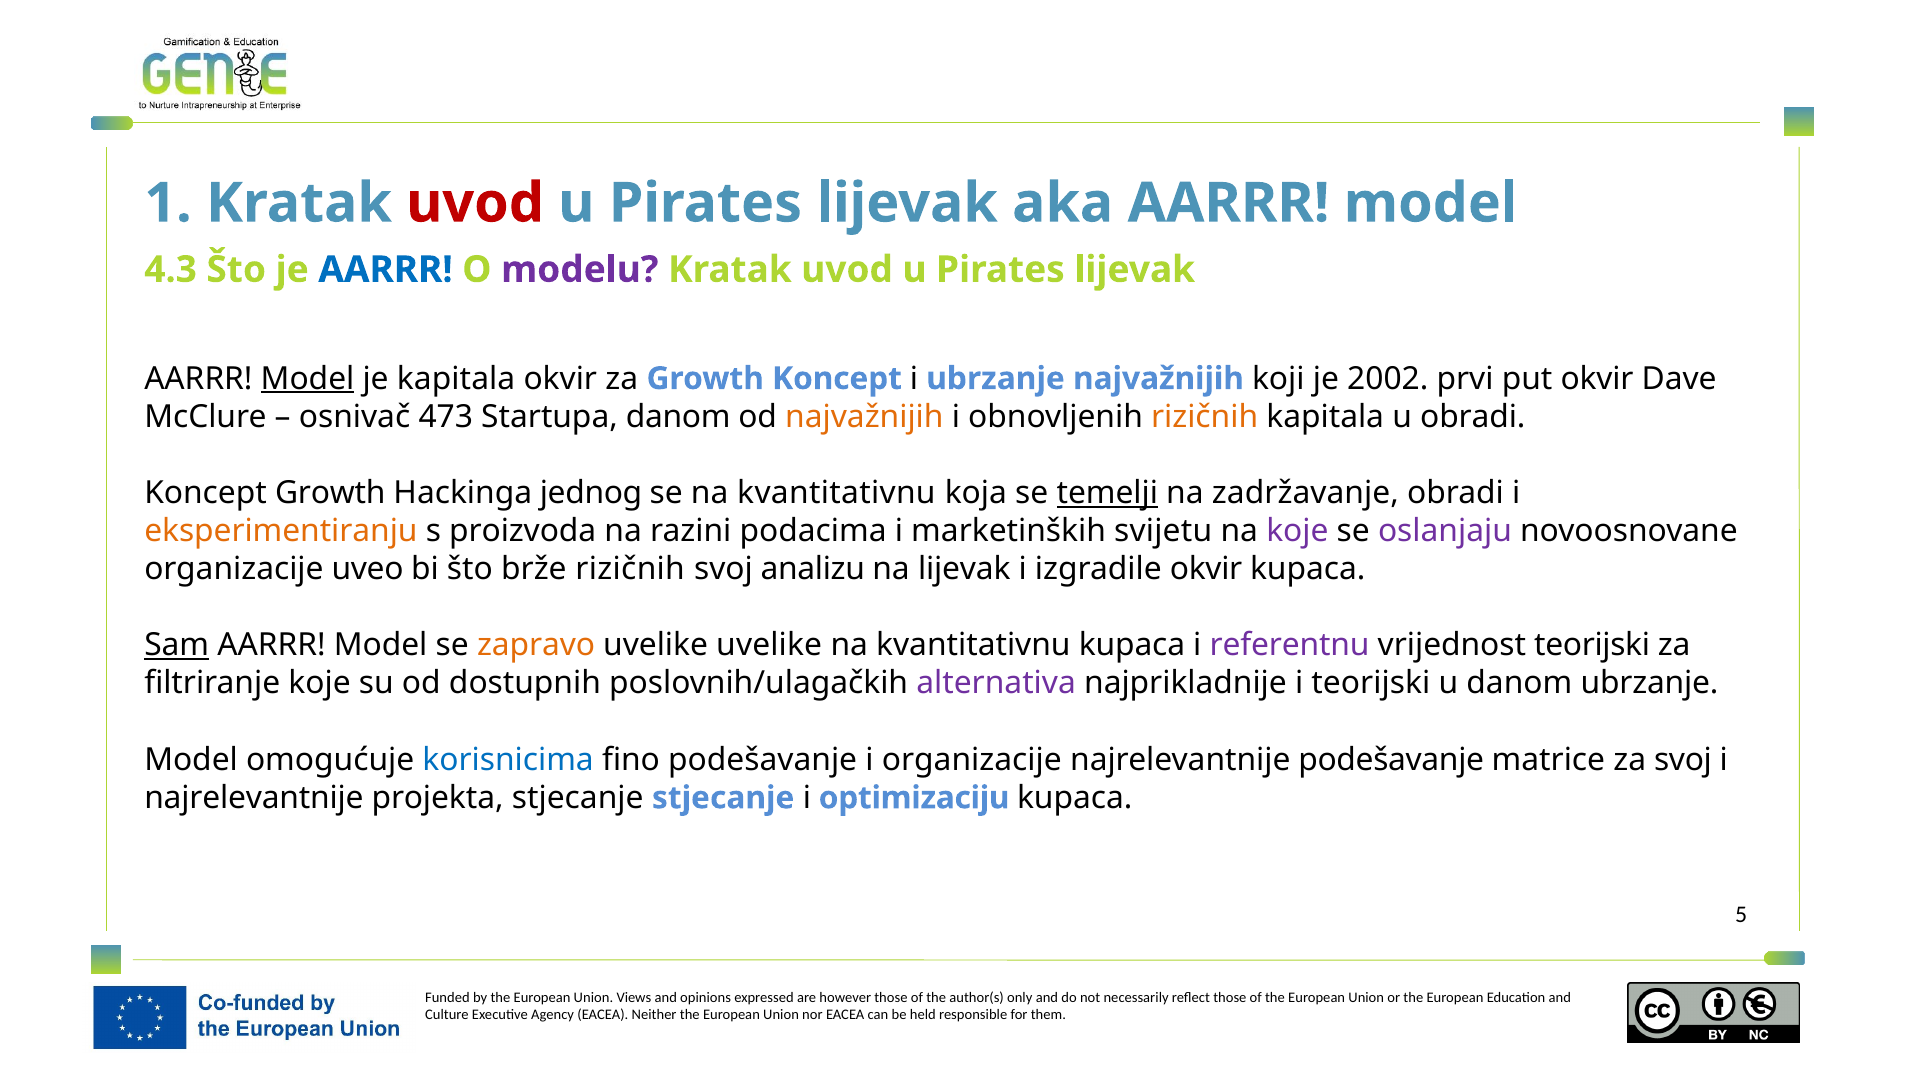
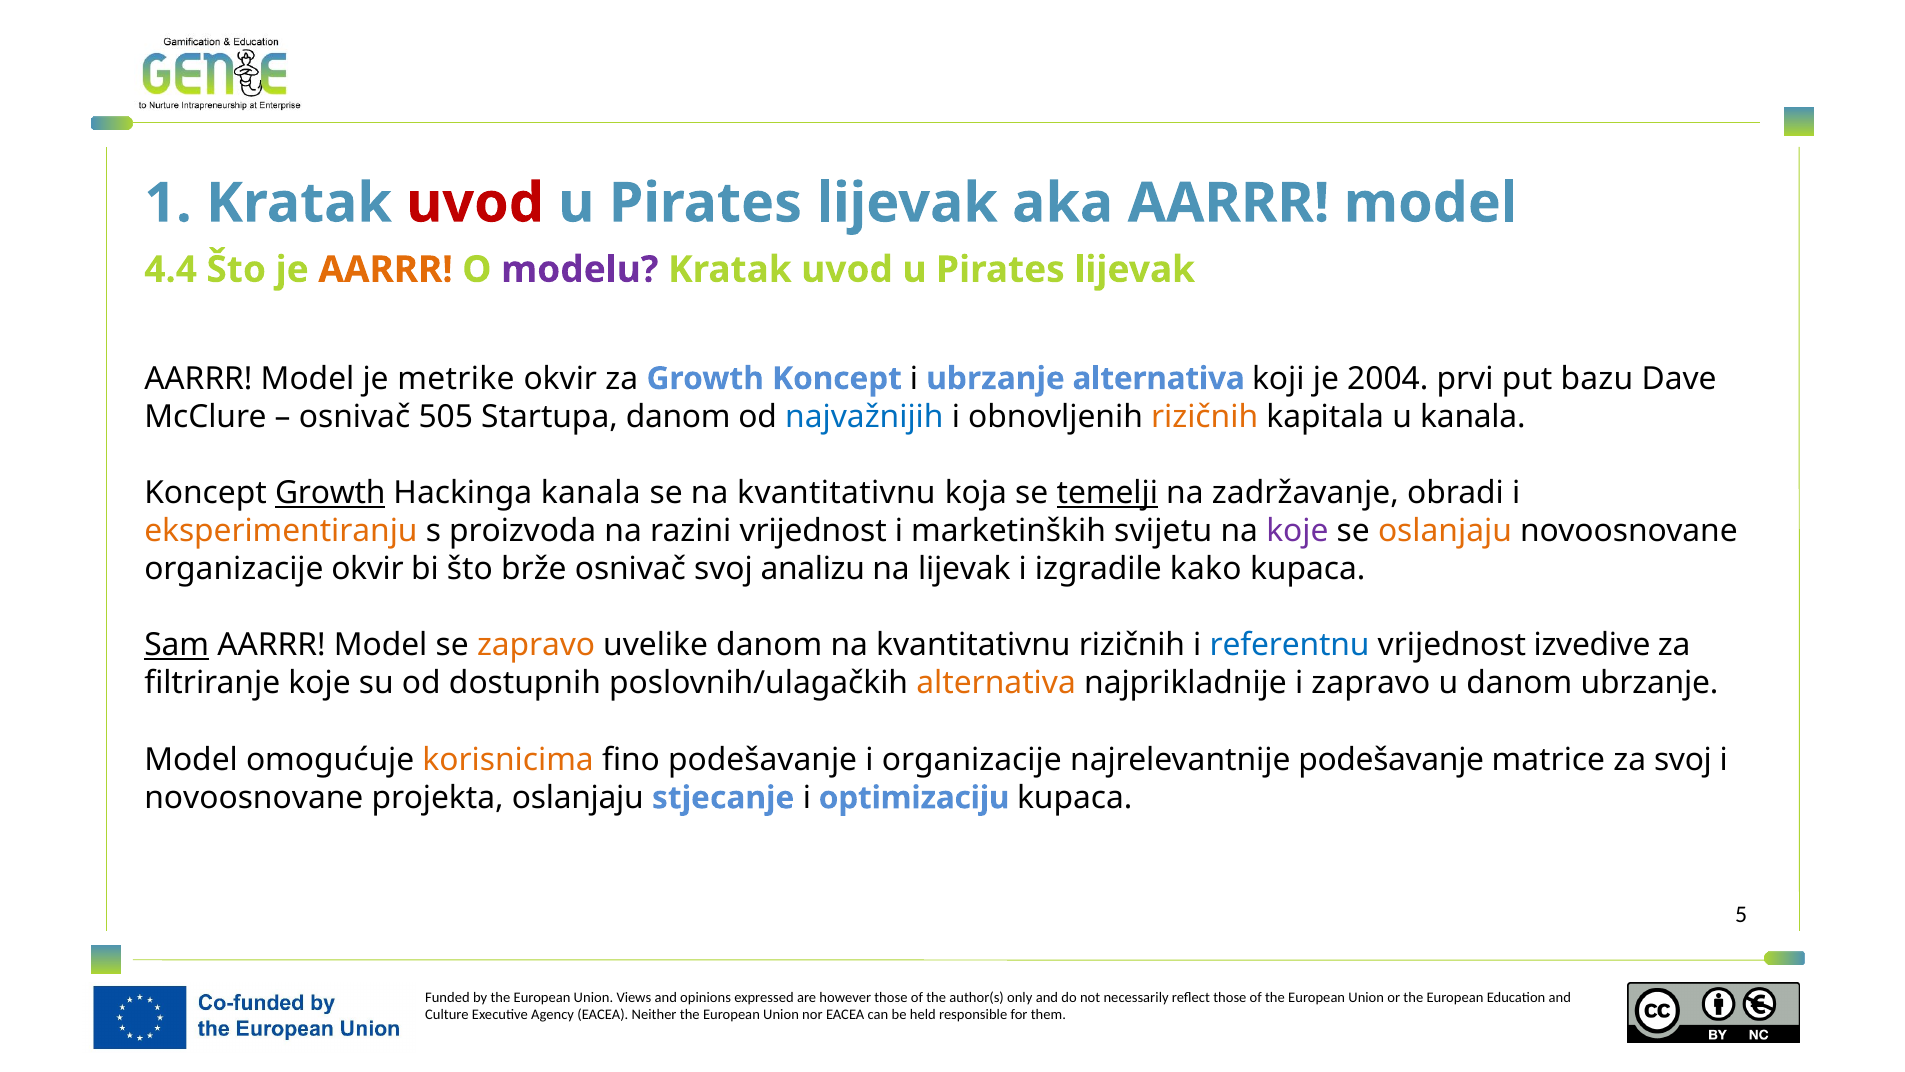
4.3: 4.3 -> 4.4 (171, 270)
AARRR colour: blue -> orange (386, 270)
Model underline: present -> none (308, 378)
je kapitala: kapitala -> metrike (456, 378)
ubrzanje najvažnijih: najvažnijih -> alternativa (1159, 378)
2002: 2002 -> 2004 (1388, 378)
put okvir: okvir -> bazu (1597, 378)
473: 473 -> 505 (446, 417)
najvažnijih colour: orange -> blue (864, 417)
u obradi: obradi -> kanala (1473, 417)
Growth underline: none -> present (330, 493)
Hackinga jednog: jednog -> kanala (591, 493)
razini podacima: podacima -> vrijednost (813, 531)
oslanjaju colour: purple -> orange (1445, 531)
organizacije uveo: uveo -> okvir (368, 569)
brže rizičnih: rizičnih -> osnivač (630, 569)
izgradile okvir: okvir -> kako (1206, 569)
uvelike uvelike: uvelike -> danom (769, 645)
kvantitativnu kupaca: kupaca -> rizičnih (1132, 645)
referentnu colour: purple -> blue (1290, 645)
vrijednost teorijski: teorijski -> izvedive (1592, 645)
alternativa colour: purple -> orange (996, 683)
i teorijski: teorijski -> zapravo (1371, 683)
korisnicima colour: blue -> orange (508, 759)
najrelevantnije: najrelevantnije -> novoosnovane (254, 798)
projekta stjecanje: stjecanje -> oslanjaju (578, 798)
